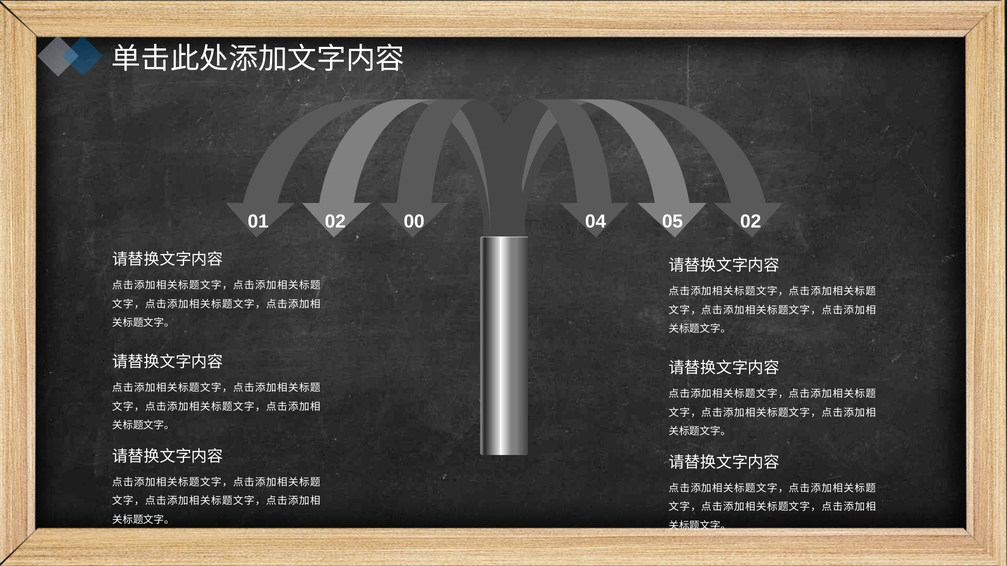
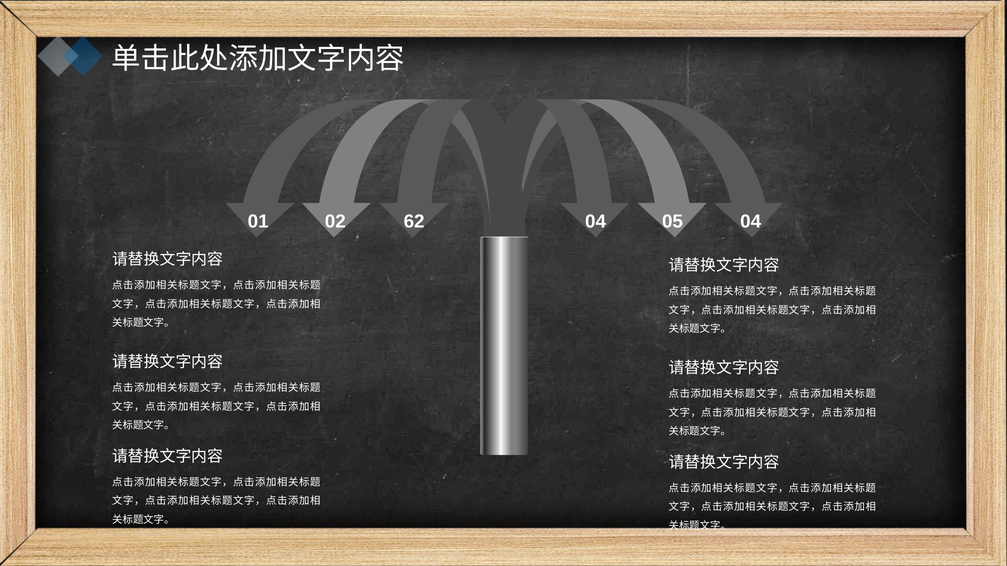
00: 00 -> 62 (414, 222)
05 02: 02 -> 04 (751, 222)
